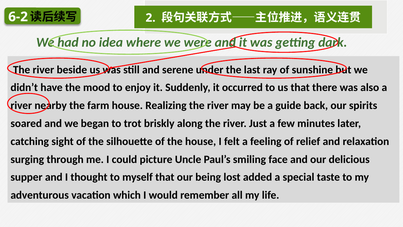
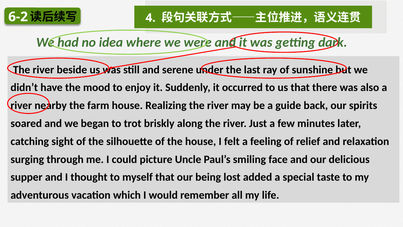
2: 2 -> 4 (151, 18)
